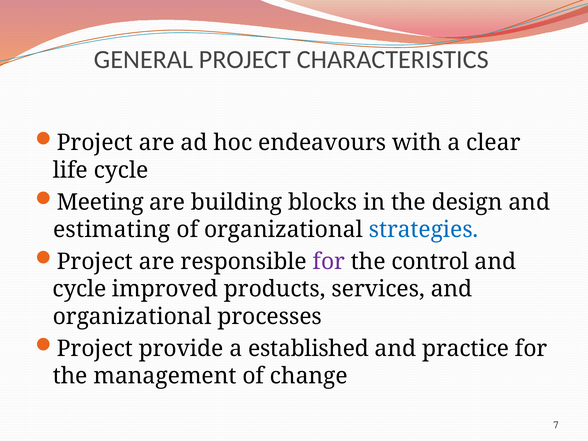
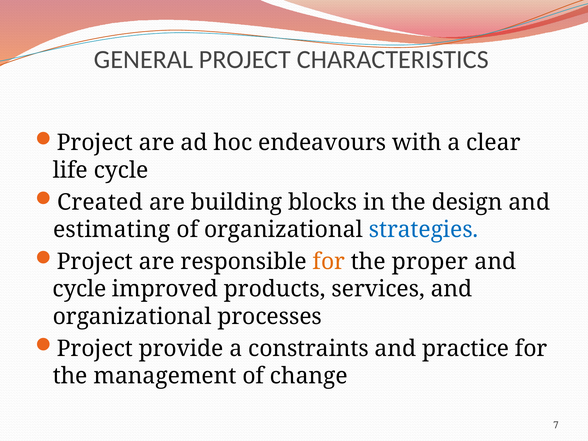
Meeting: Meeting -> Created (100, 202)
for colour: purple -> orange (329, 262)
control: control -> proper (430, 262)
established: established -> constraints (309, 349)
